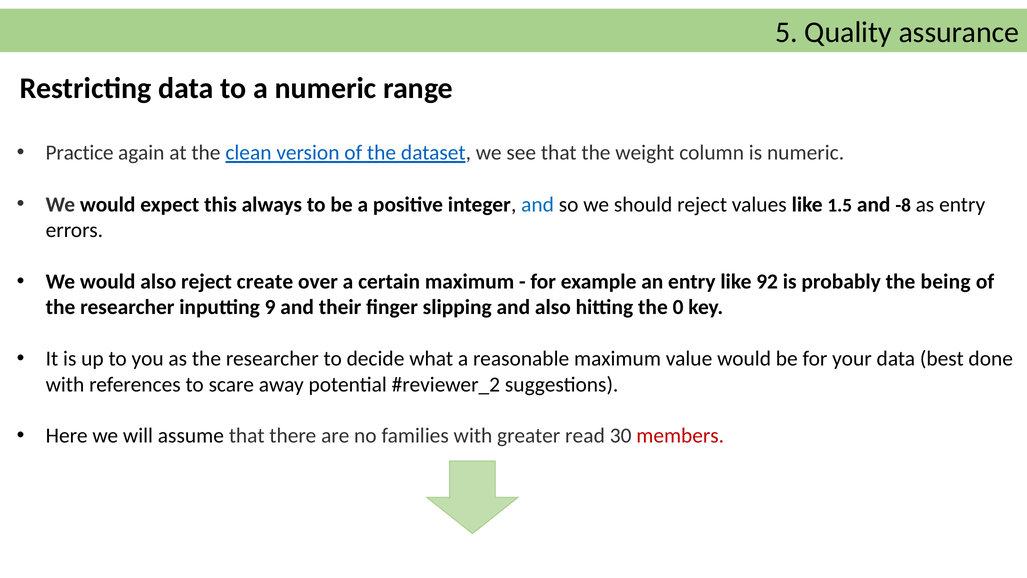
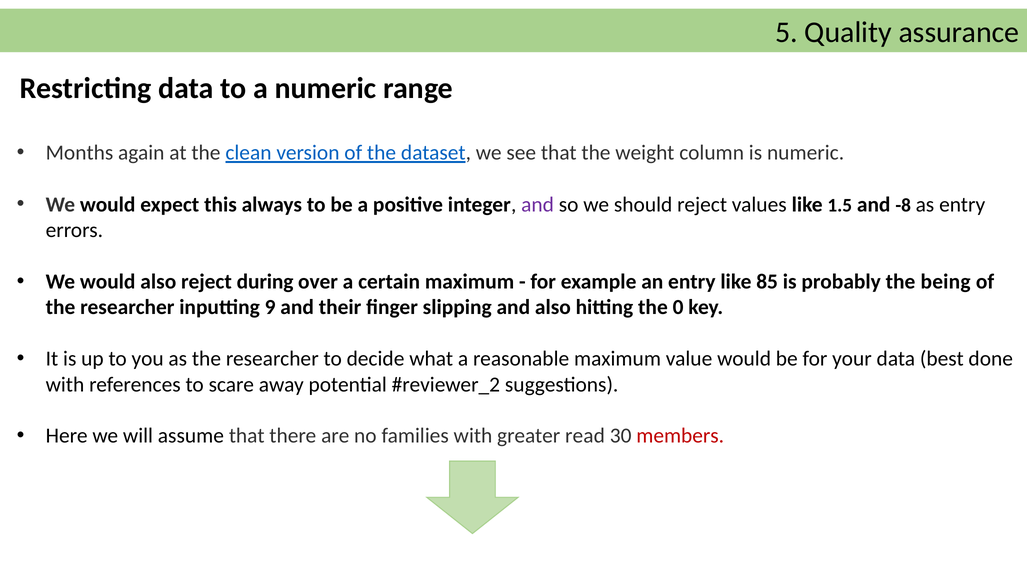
Practice: Practice -> Months (79, 153)
and colour: blue -> purple (538, 204)
create: create -> during (265, 282)
92: 92 -> 85 (767, 282)
